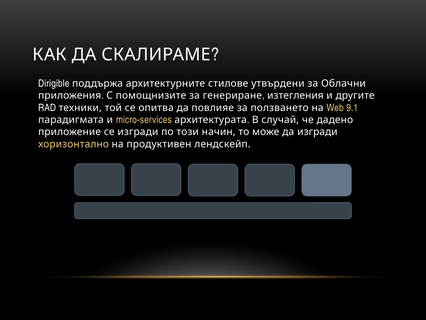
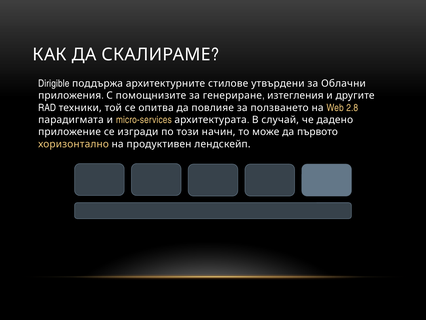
9.1: 9.1 -> 2.8 (352, 108)
да изгради: изгради -> първото (317, 132)
